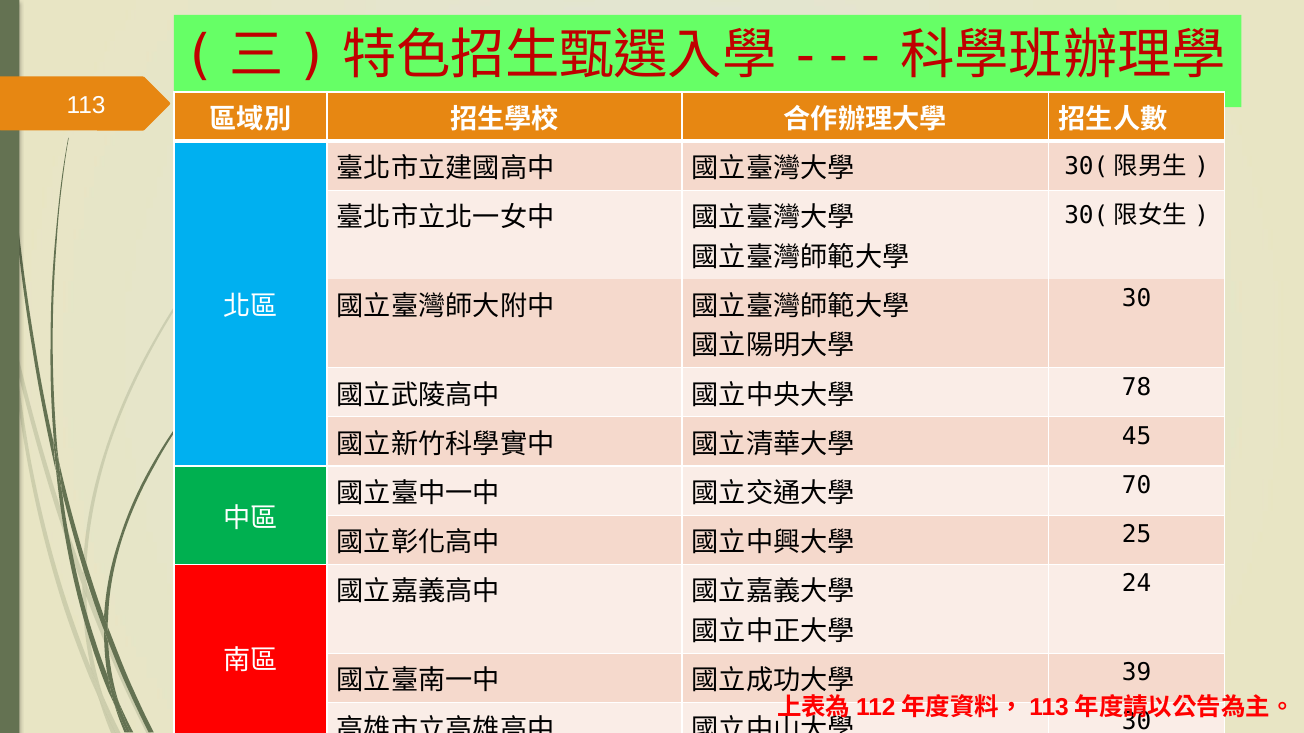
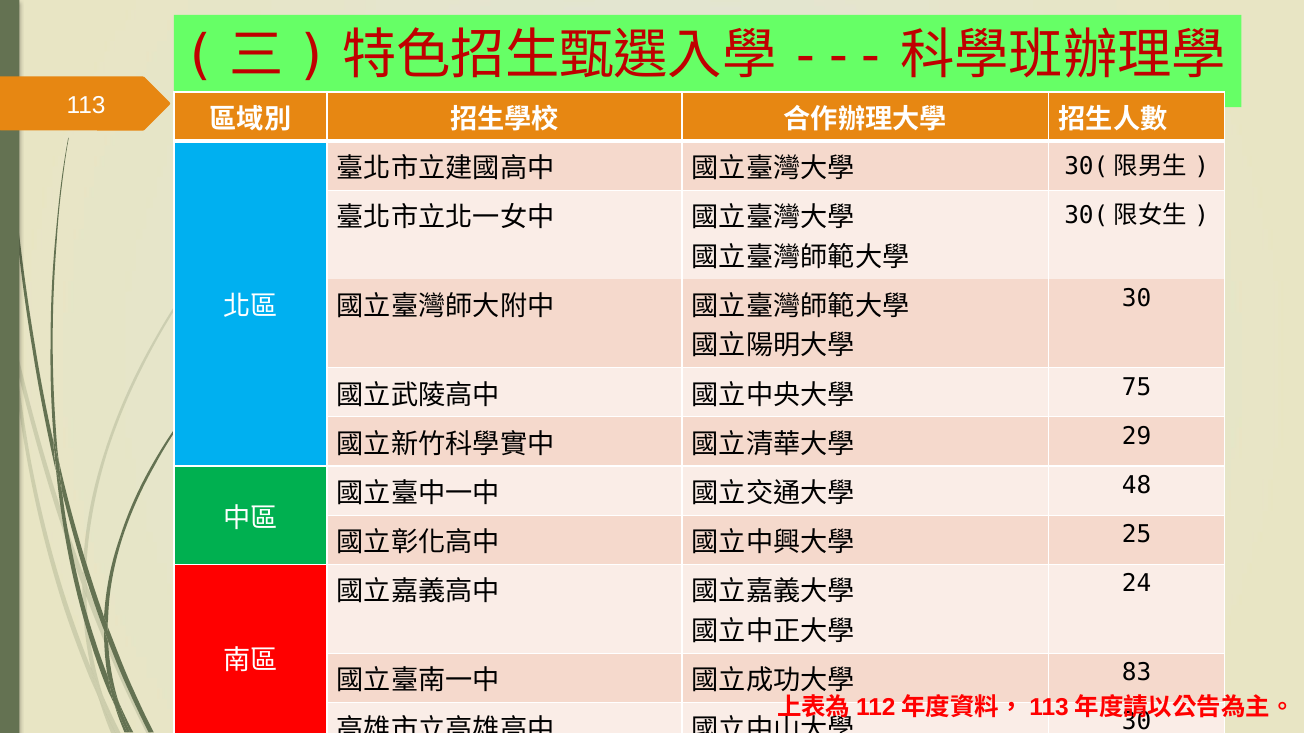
78: 78 -> 75 (1137, 387)
45: 45 -> 29 (1137, 437)
70: 70 -> 48 (1137, 486)
39: 39 -> 83 (1137, 673)
